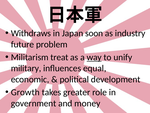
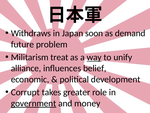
industry: industry -> demand (130, 33)
military: military -> alliance (26, 68)
equal: equal -> belief (95, 68)
Growth: Growth -> Corrupt (25, 92)
government underline: none -> present (34, 103)
